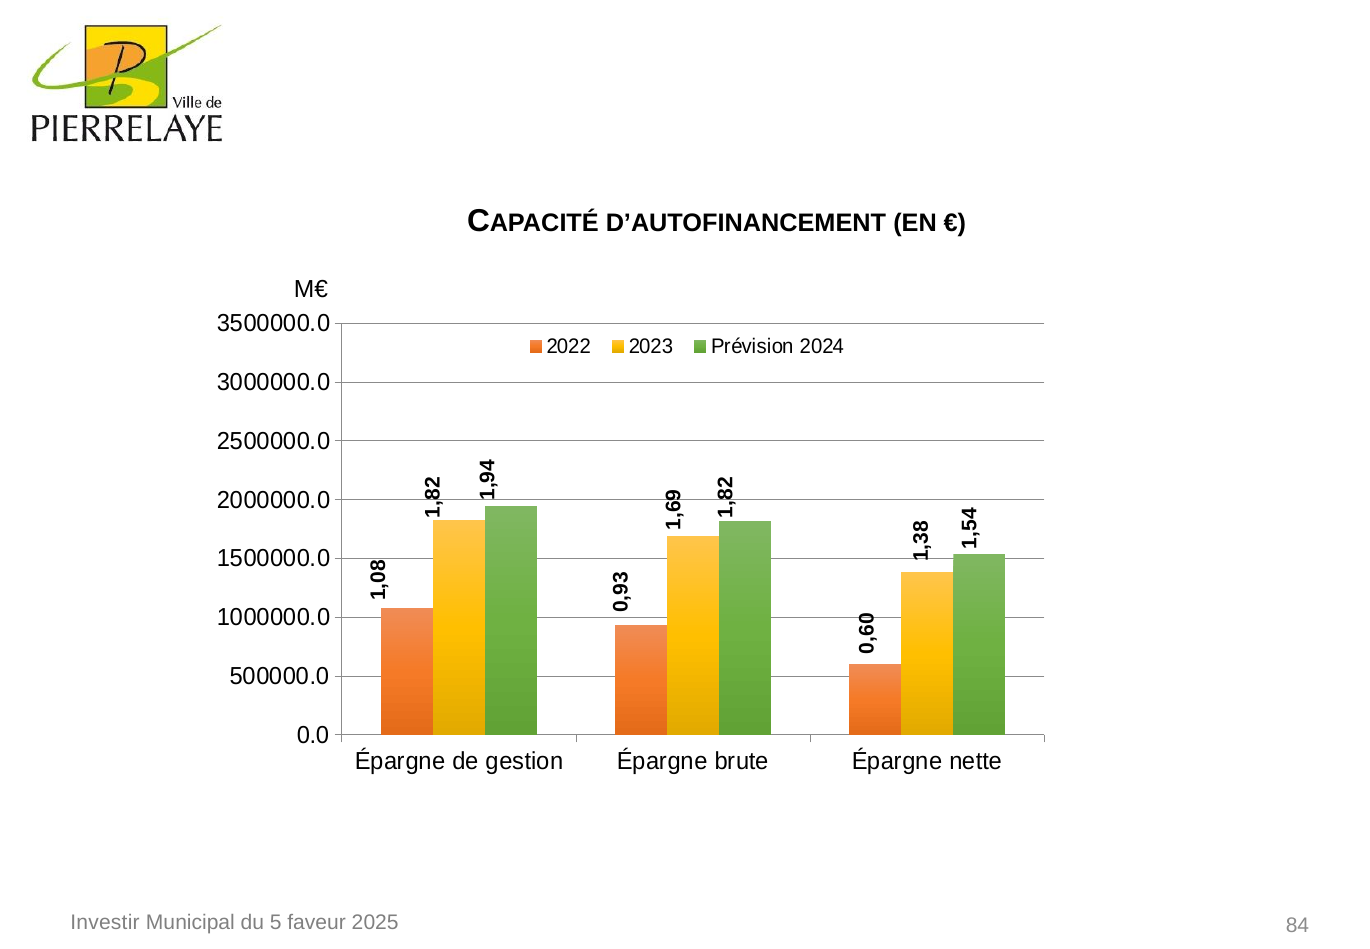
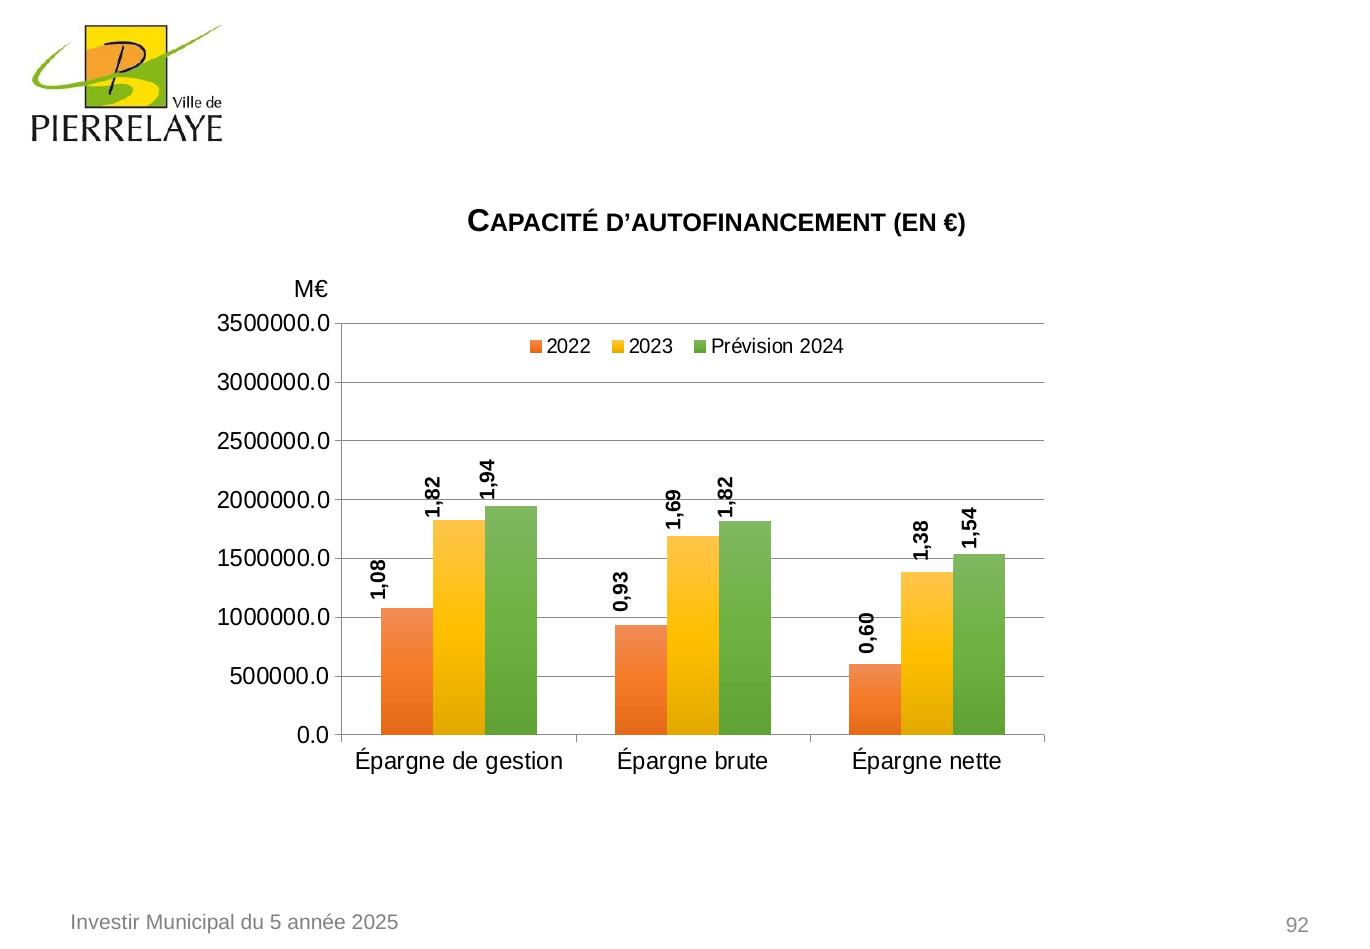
faveur: faveur -> année (317, 922)
84: 84 -> 92 (1297, 925)
